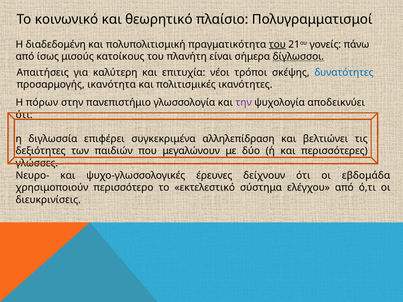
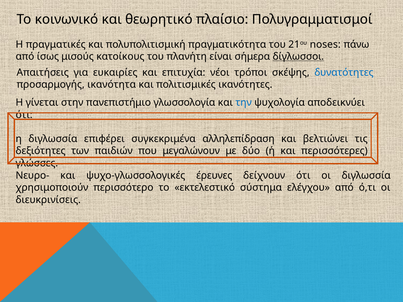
διαδεδομένη: διαδεδομένη -> πραγματικές (56, 44)
του underline: present -> none (277, 44)
γονείς: γονείς -> noses (325, 44)
καλύτερη: καλύτερη -> ευκαιρίες (115, 73)
πόρων: πόρων -> γίνεται (42, 103)
την colour: purple -> blue (244, 103)
οι εβδομάδα: εβδομάδα -> διγλωσσία (366, 176)
